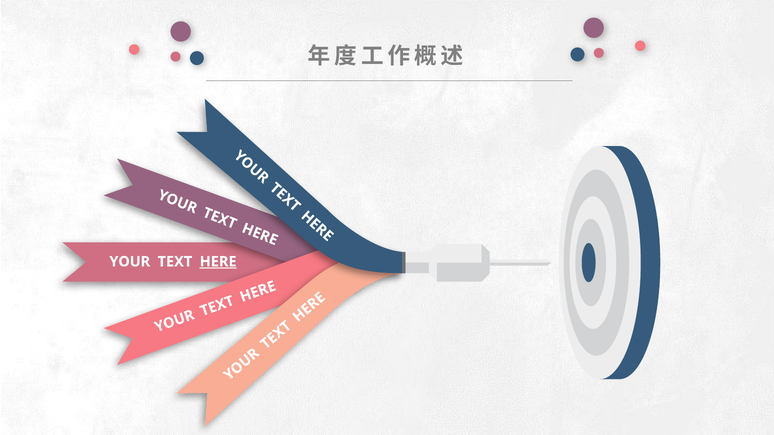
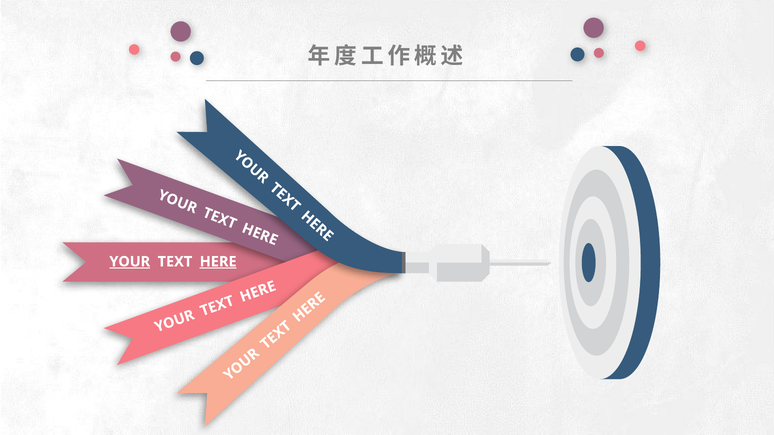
YOUR underline: none -> present (130, 262)
